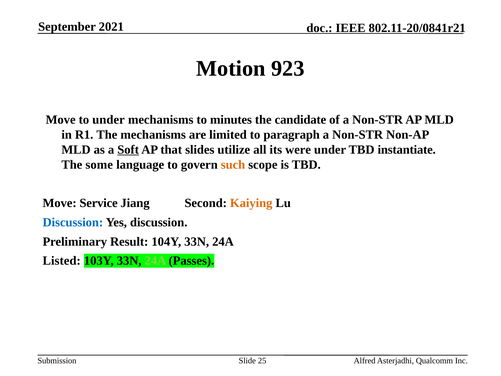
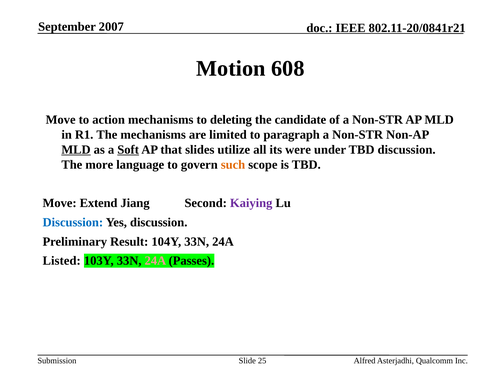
2021: 2021 -> 2007 (111, 27)
923: 923 -> 608 (288, 68)
to under: under -> action (109, 119)
minutes: minutes -> deleting (231, 119)
MLD underline: none -> present (76, 150)
TBD instantiate: instantiate -> discussion (407, 150)
some: some -> more (99, 165)
Service: Service -> Extend (99, 203)
Kaiying colour: orange -> purple (251, 203)
24A colour: light green -> pink (155, 261)
